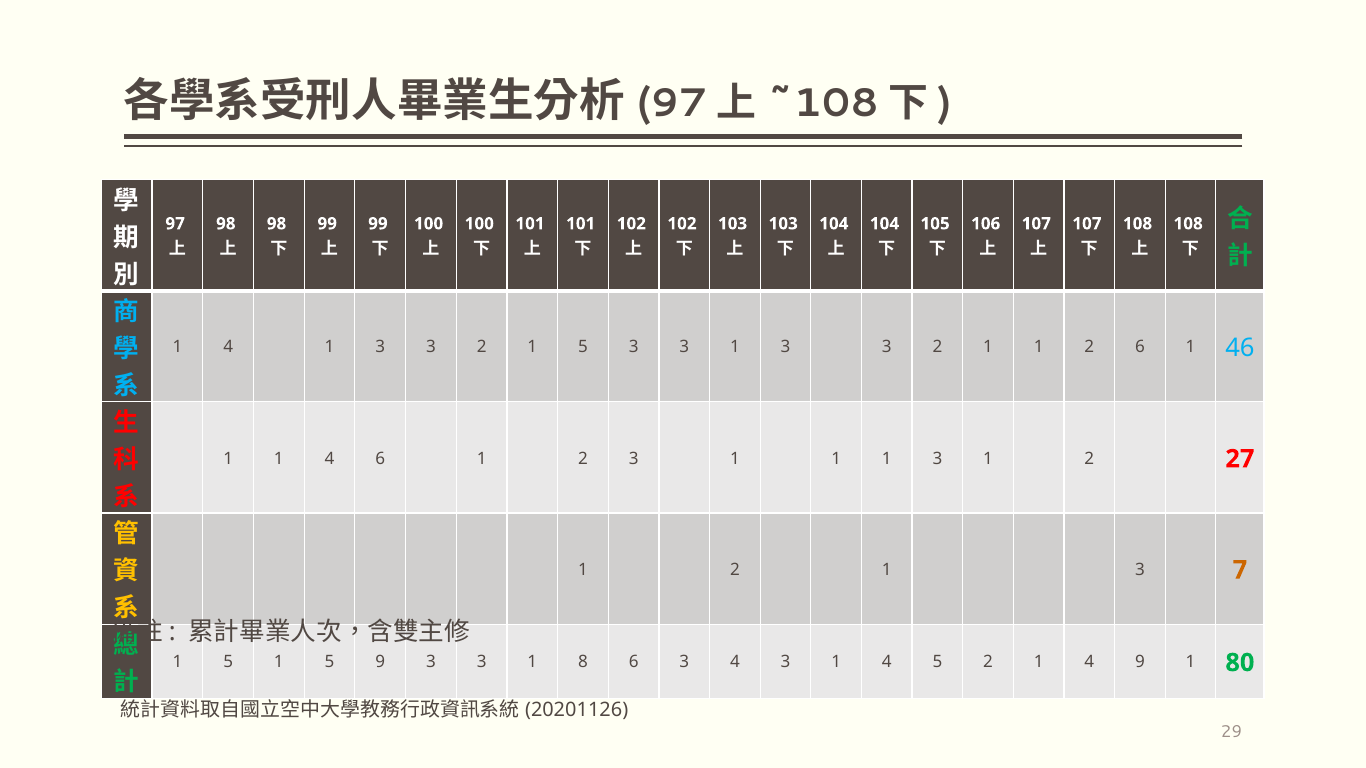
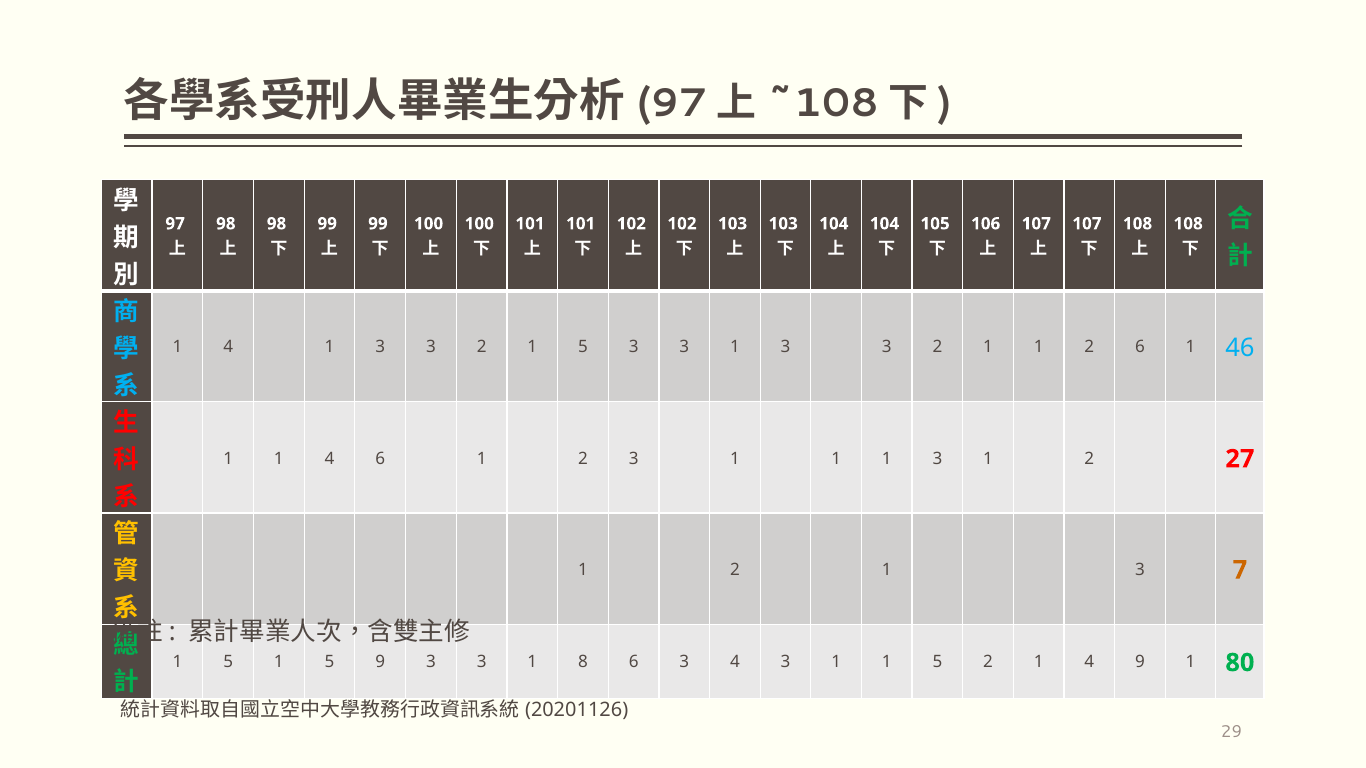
4 3 1 4: 4 -> 1 (887, 663)
